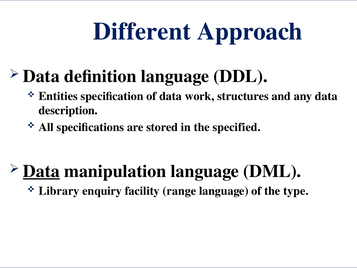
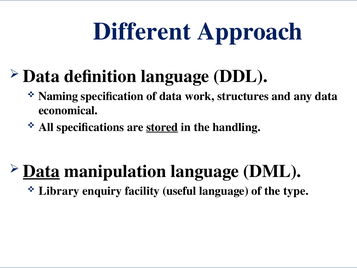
Entities: Entities -> Naming (58, 96)
description: description -> economical (68, 110)
stored underline: none -> present (162, 127)
specified: specified -> handling (237, 127)
range: range -> useful (179, 191)
